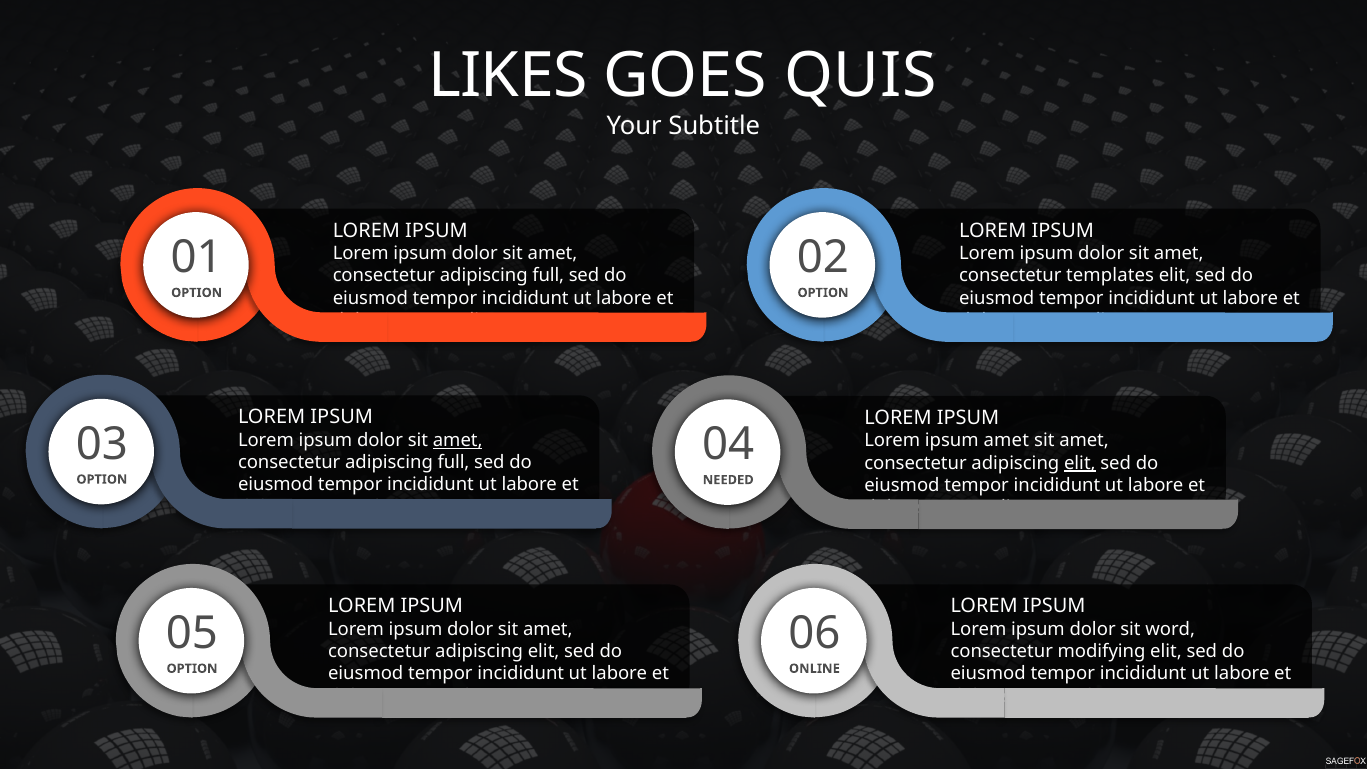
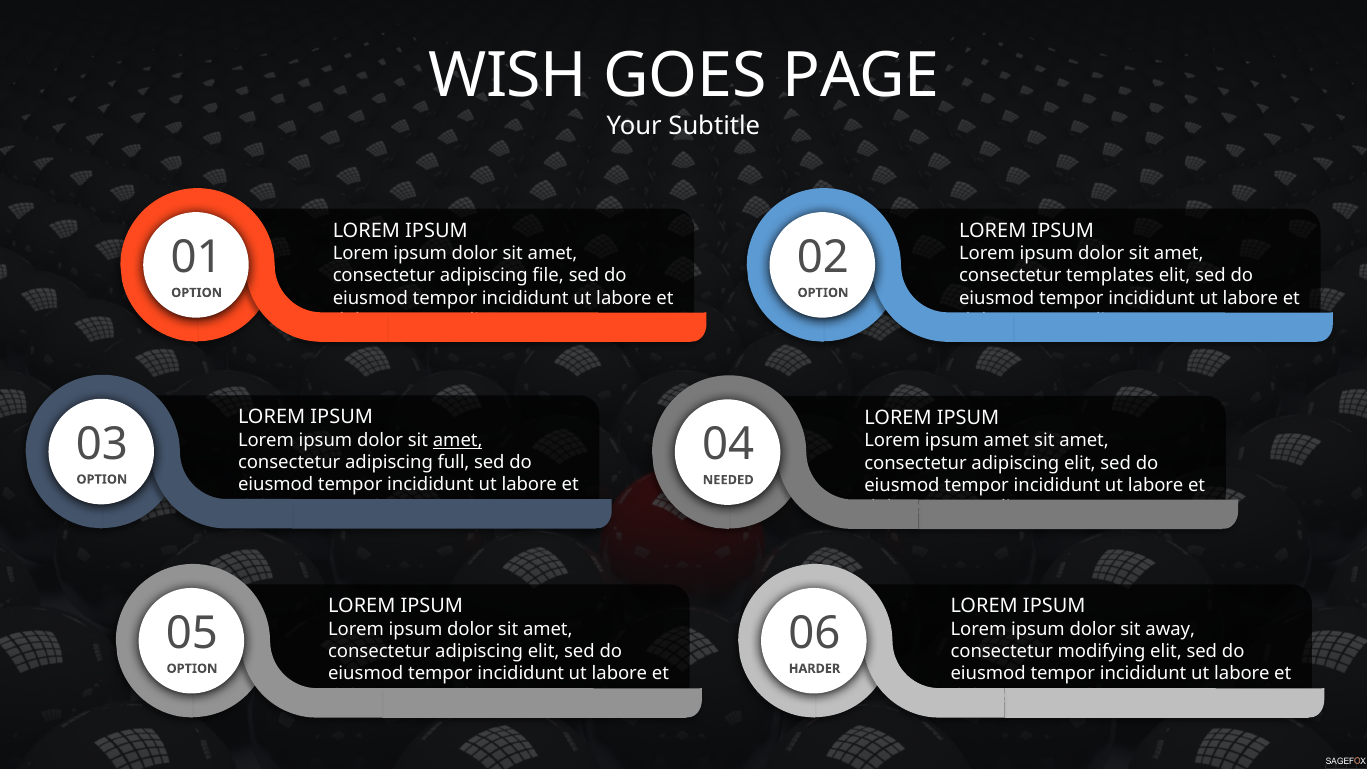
LIKES: LIKES -> WISH (508, 76)
QUIS: QUIS -> PAGE (861, 76)
full: full -> file (548, 276)
elit underline: present -> none (1080, 463)
word: word -> away (1170, 629)
ONLINE: ONLINE -> HARDER (814, 669)
